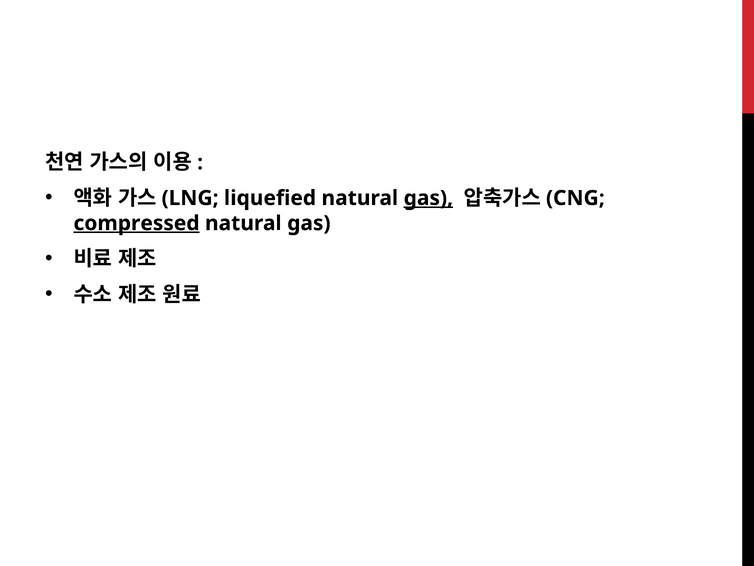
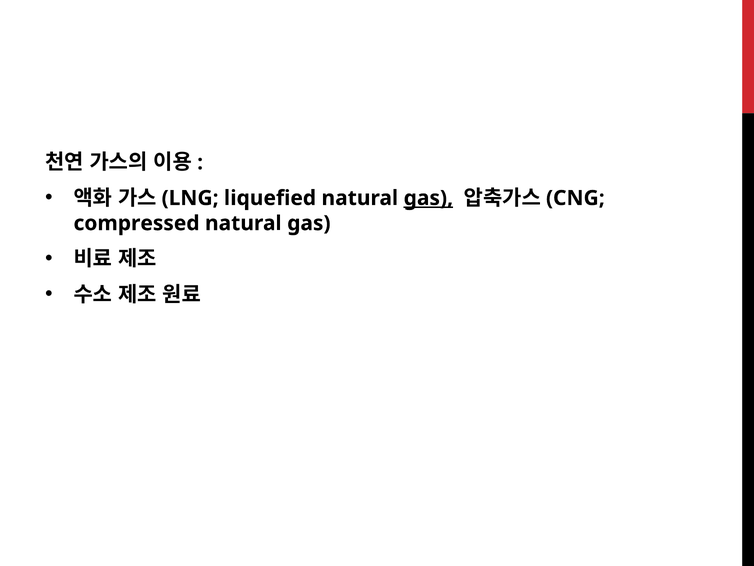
compressed underline: present -> none (137, 223)
